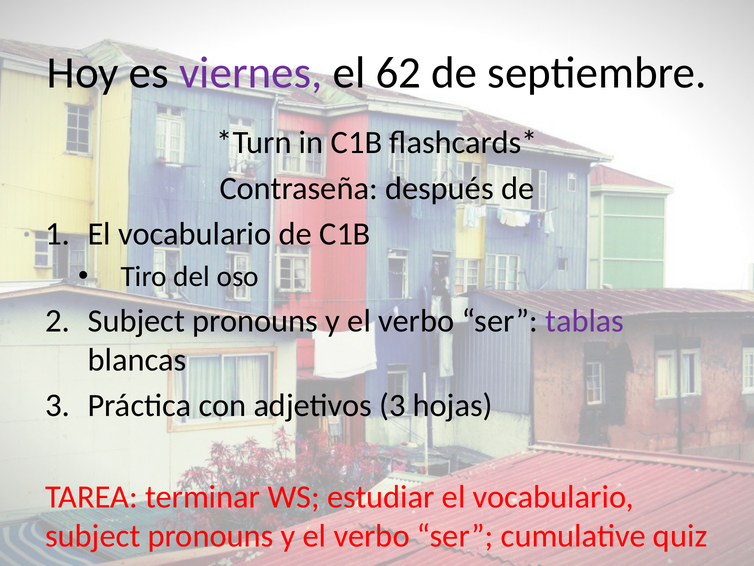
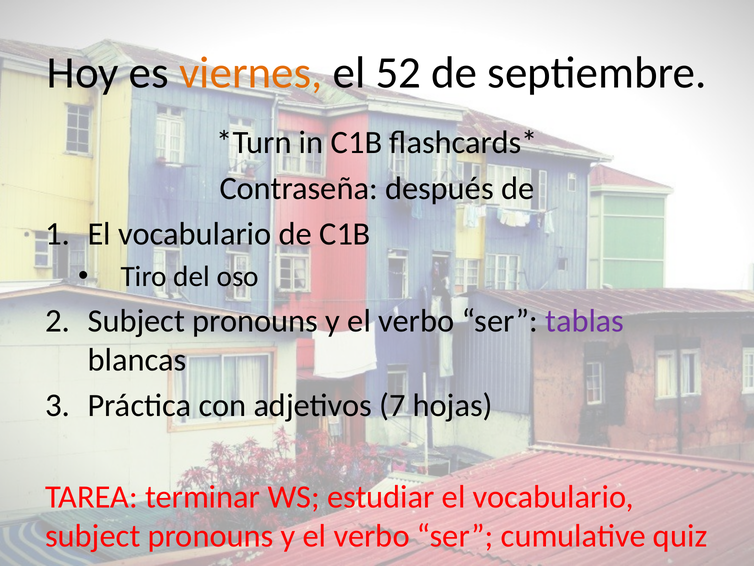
viernes colour: purple -> orange (251, 73)
62: 62 -> 52 (398, 73)
adjetivos 3: 3 -> 7 (392, 405)
